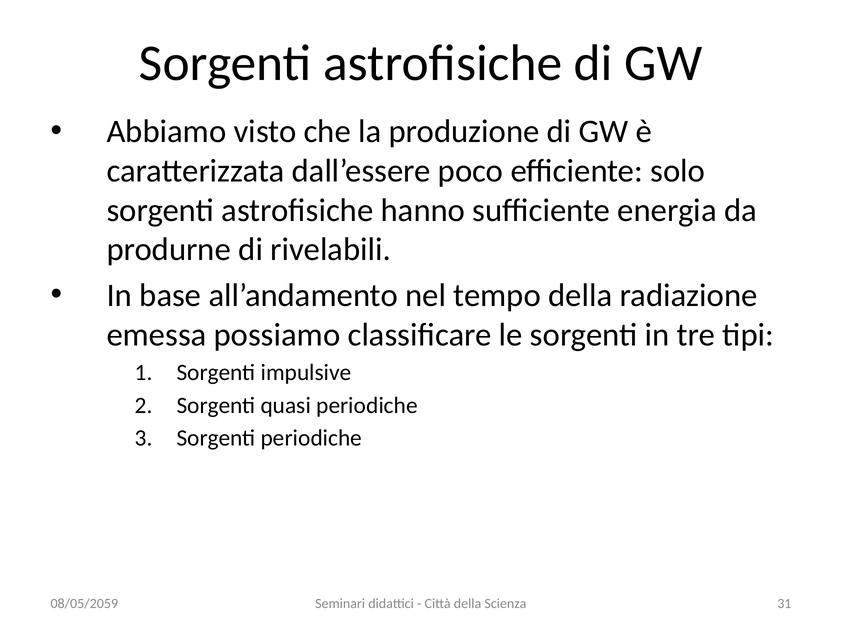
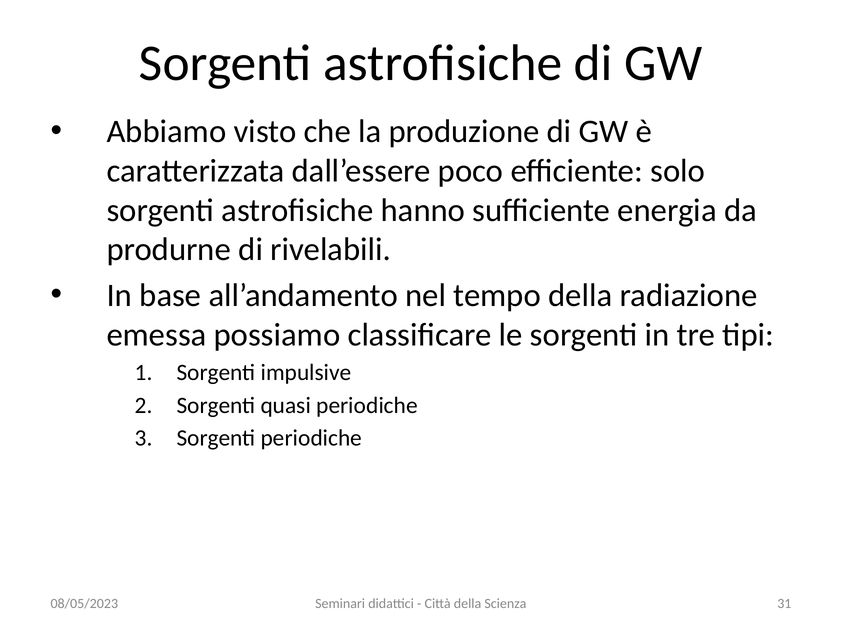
08/05/2059: 08/05/2059 -> 08/05/2023 (84, 603)
